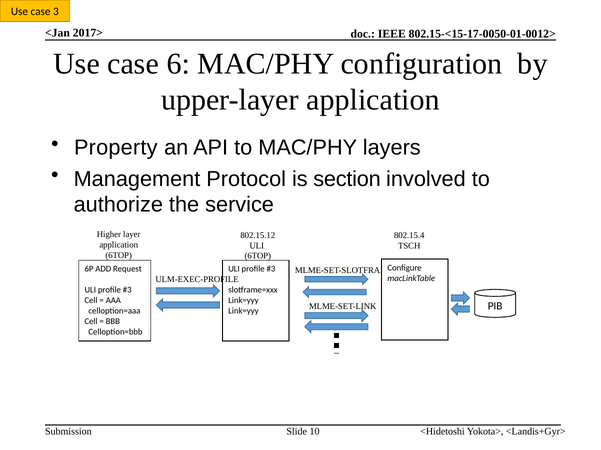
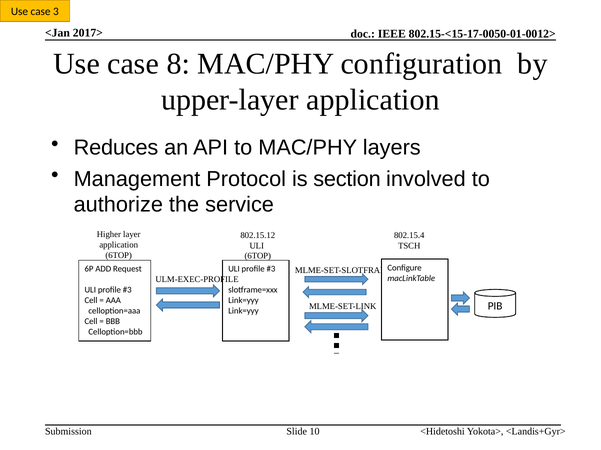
6: 6 -> 8 (178, 64)
Property: Property -> Reduces (116, 148)
